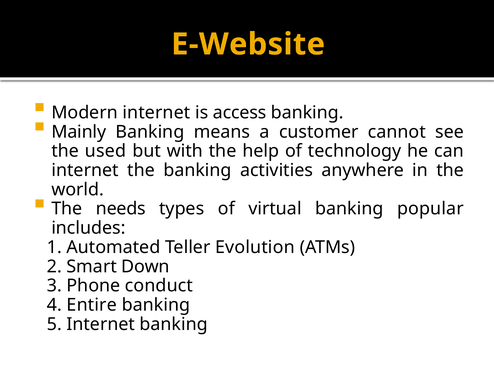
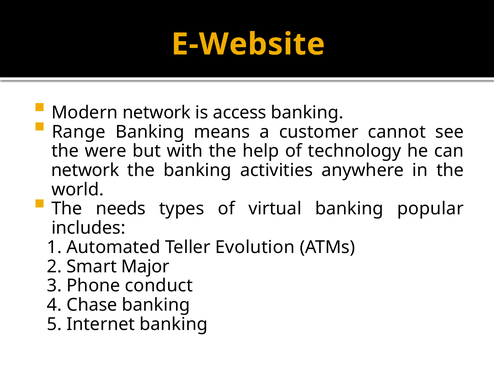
Modern internet: internet -> network (157, 113)
Mainly: Mainly -> Range (79, 132)
used: used -> were (106, 151)
internet: internet -> network (85, 171)
Down: Down -> Major (145, 267)
Entire: Entire -> Chase (92, 305)
